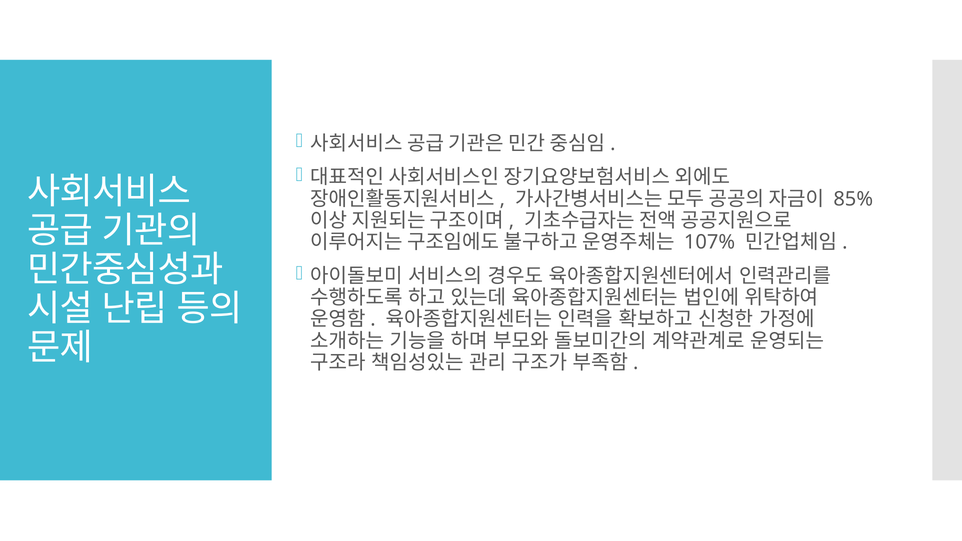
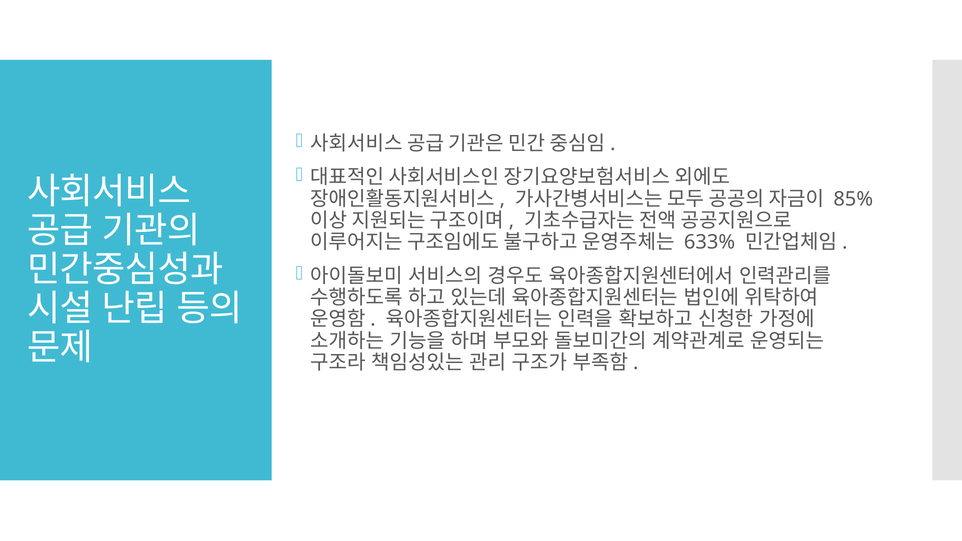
107%: 107% -> 633% (710, 242)
